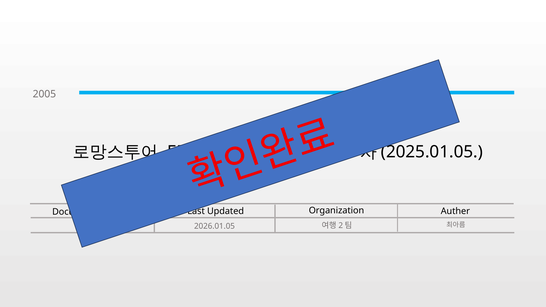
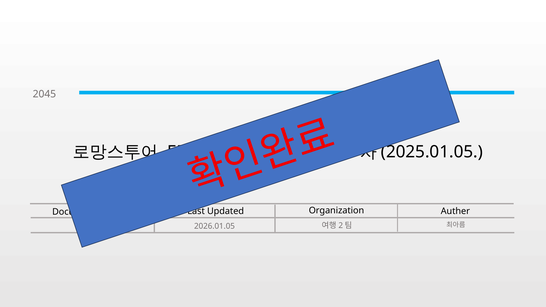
2005: 2005 -> 2045 (44, 94)
